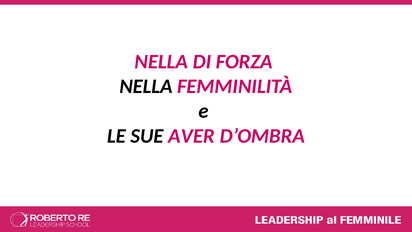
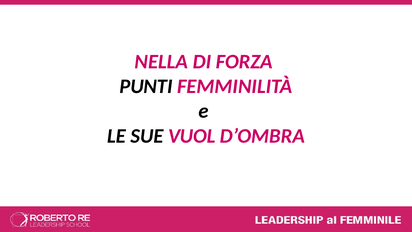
NELLA: NELLA -> PUNTI (146, 86)
AVER: AVER -> VUOL (192, 136)
